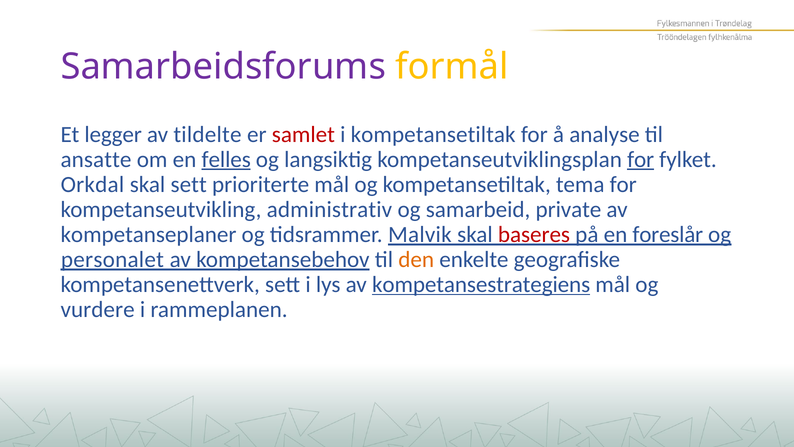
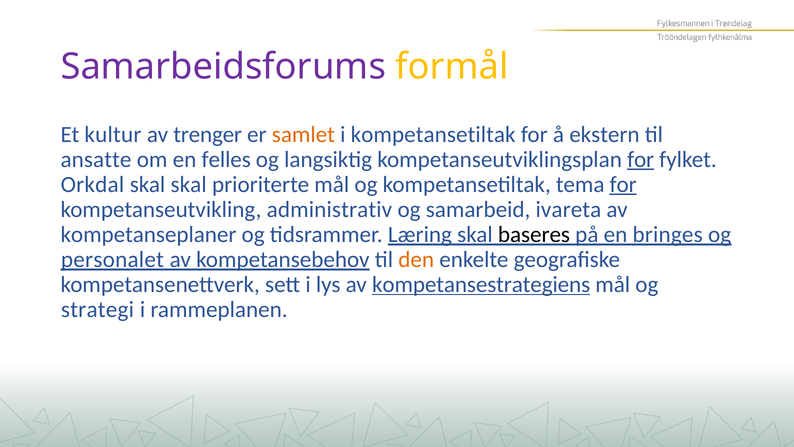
legger: legger -> kultur (113, 134)
tildelte: tildelte -> trenger (208, 134)
samlet colour: red -> orange (303, 134)
analyse: analyse -> ekstern (604, 134)
felles underline: present -> none (226, 159)
skal sett: sett -> skal (189, 184)
for underline: none -> present (623, 184)
private: private -> ivareta (568, 209)
Malvik: Malvik -> Læring (420, 234)
baseres colour: red -> black (534, 234)
foreslår: foreslår -> bringes (668, 234)
vurdere: vurdere -> strategi (97, 309)
